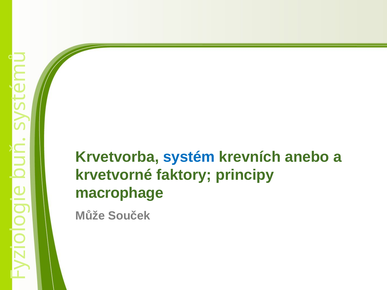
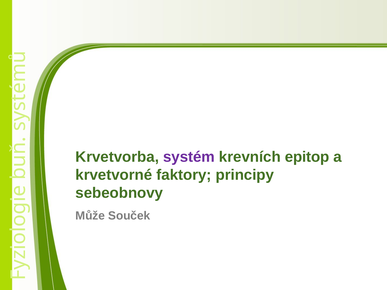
systém colour: blue -> purple (189, 157)
anebo: anebo -> epitop (307, 157)
macrophage: macrophage -> sebeobnovy (119, 193)
